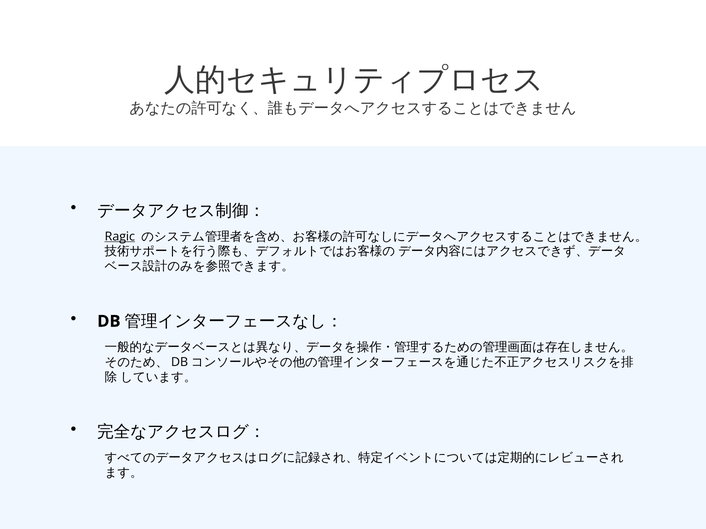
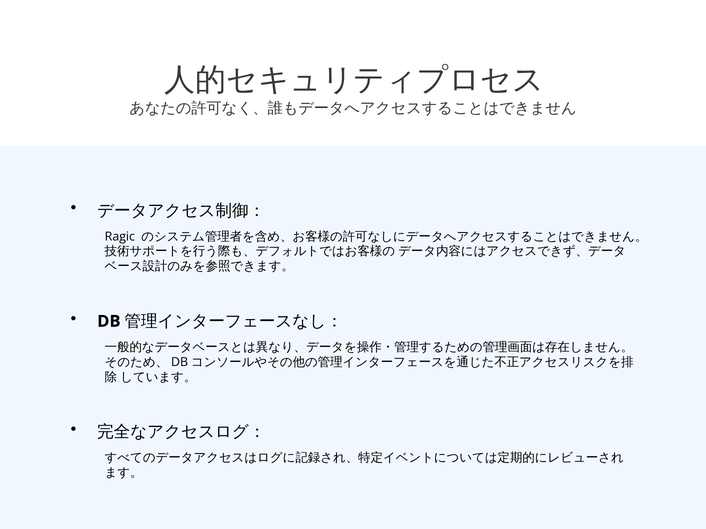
Ragic underline: present -> none (120, 237)
